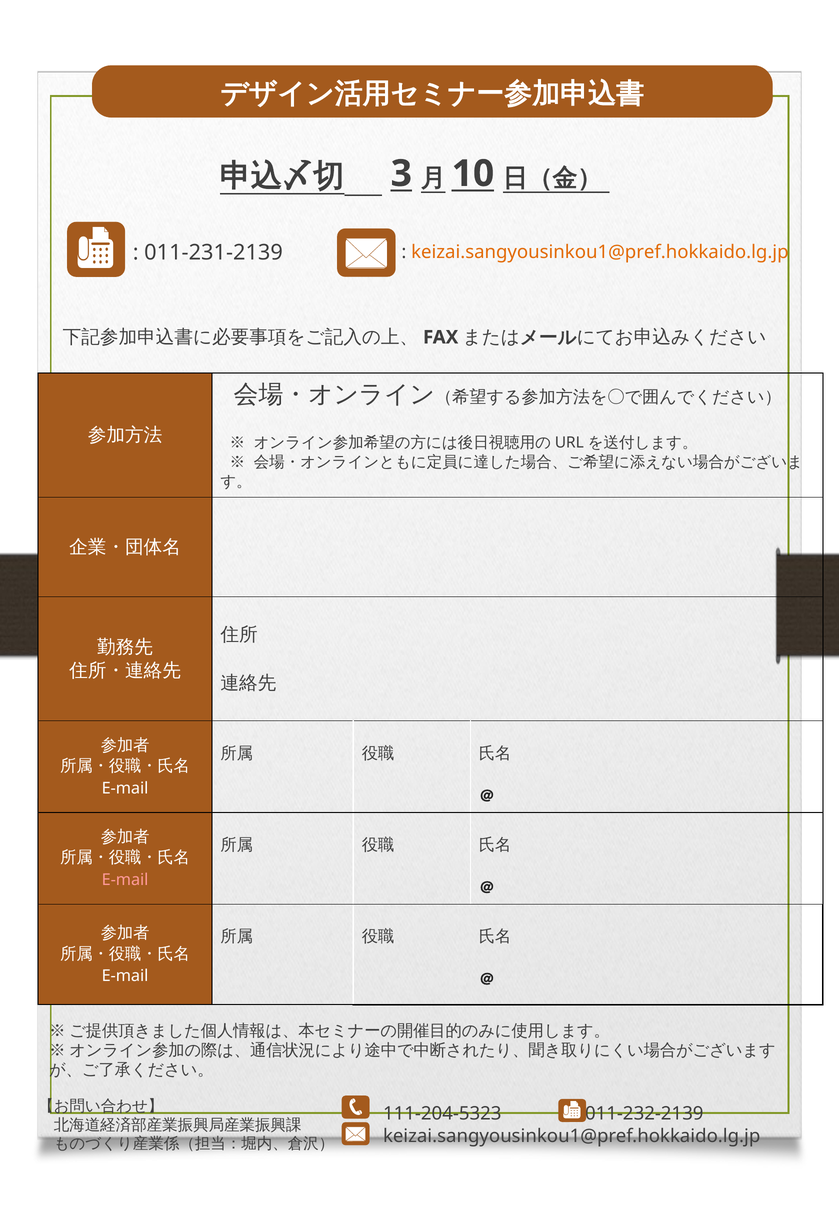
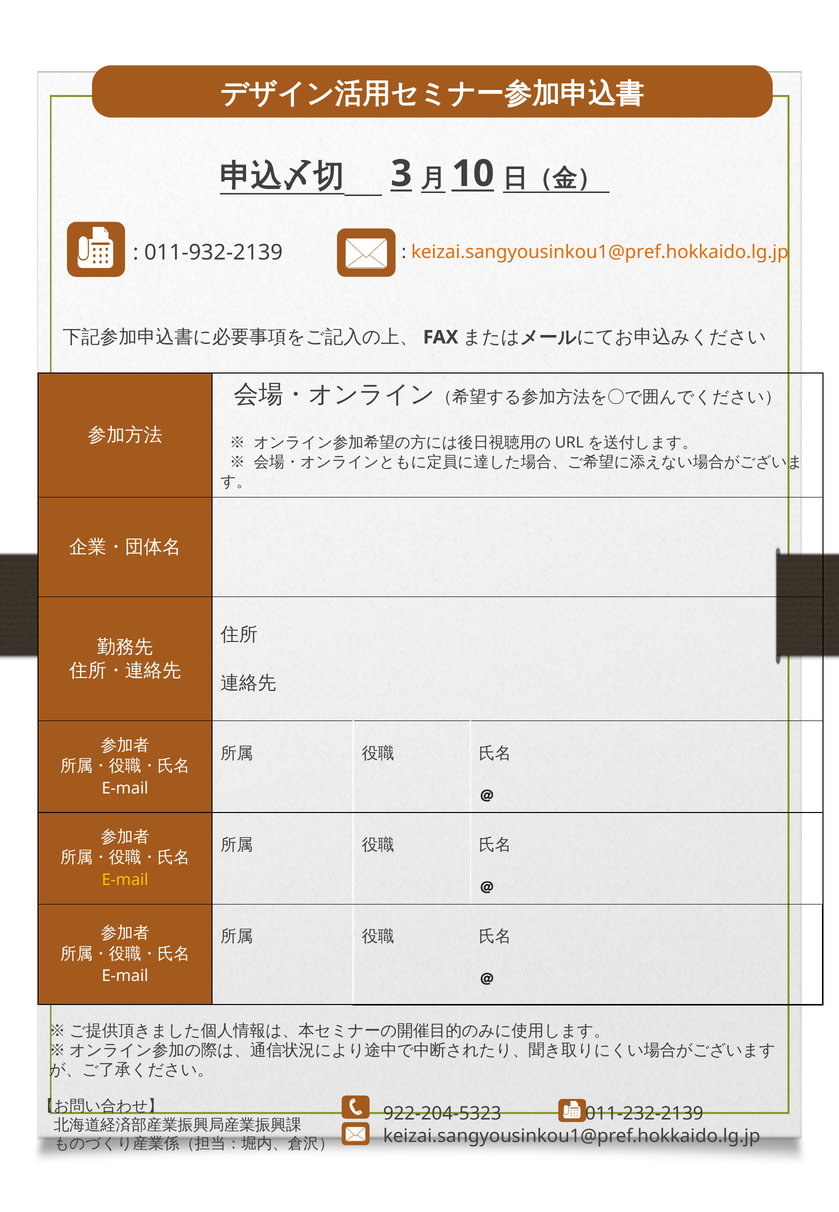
011-231-2139: 011-231-2139 -> 011-932-2139 (214, 253)
E-mail colour: pink -> yellow (125, 880)
111-204-5323: 111-204-5323 -> 922-204-5323 (442, 1113)
